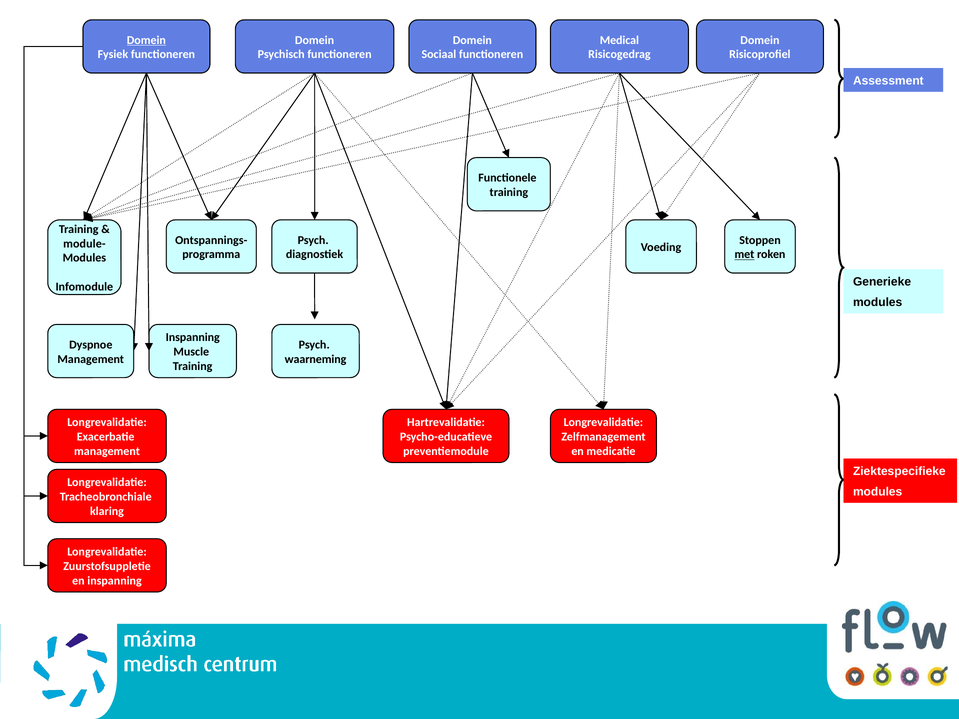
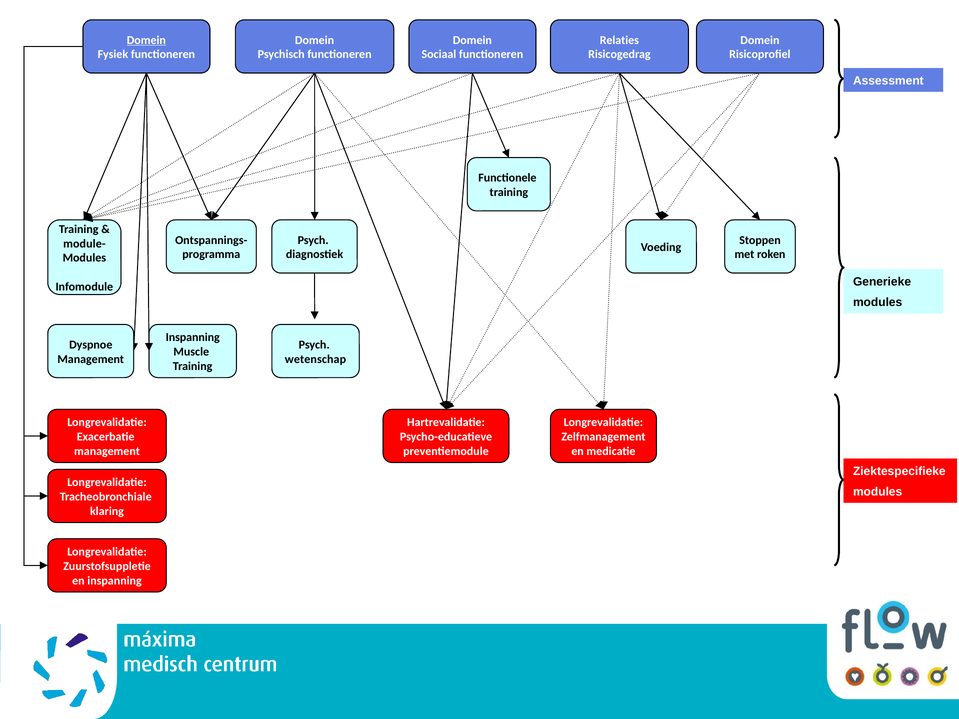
Medical: Medical -> Relaties (619, 40)
met underline: present -> none (744, 255)
waarneming: waarneming -> wetenschap (315, 359)
